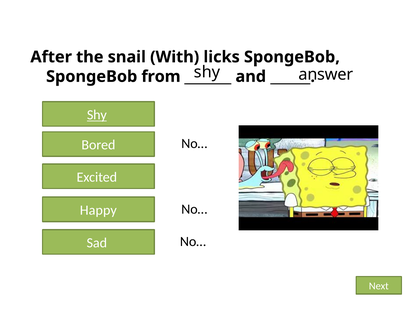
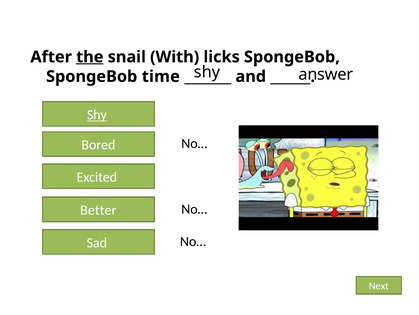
the underline: none -> present (90, 57)
from: from -> time (161, 76)
Happy: Happy -> Better (98, 210)
